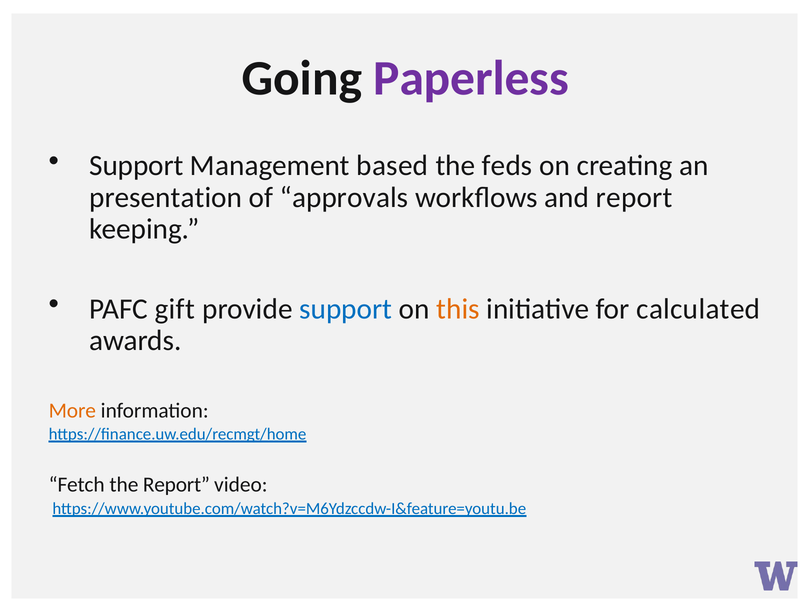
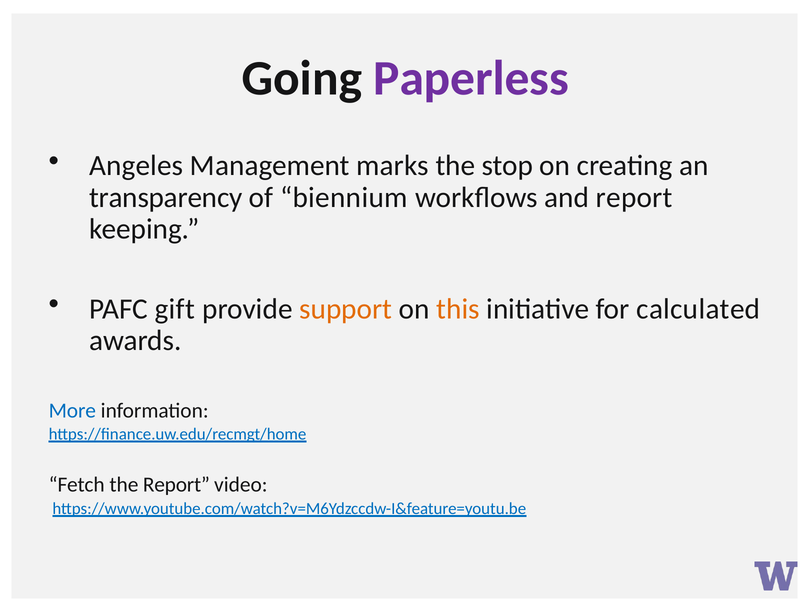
Support: Support -> Angeles (136, 166)
based: based -> marks (393, 166)
feds: feds -> stop (507, 166)
presentation: presentation -> transparency (166, 197)
approvals: approvals -> biennium (344, 197)
support colour: blue -> orange (346, 309)
More colour: orange -> blue (72, 410)
